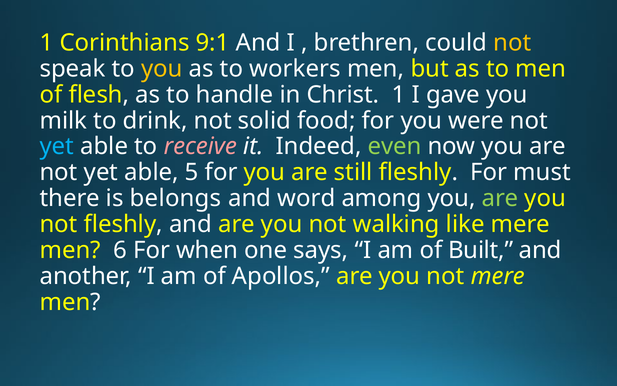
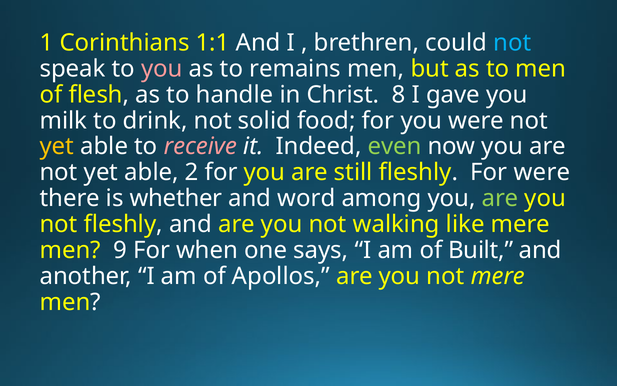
9:1: 9:1 -> 1:1 (213, 43)
not colour: yellow -> light blue (512, 43)
you colour: yellow -> pink (162, 69)
workers: workers -> remains (295, 69)
Christ 1: 1 -> 8 (399, 95)
yet colour: light blue -> yellow (57, 146)
5: 5 -> 2 (192, 172)
For must: must -> were (542, 172)
belongs: belongs -> whether (176, 198)
6: 6 -> 9 (120, 250)
